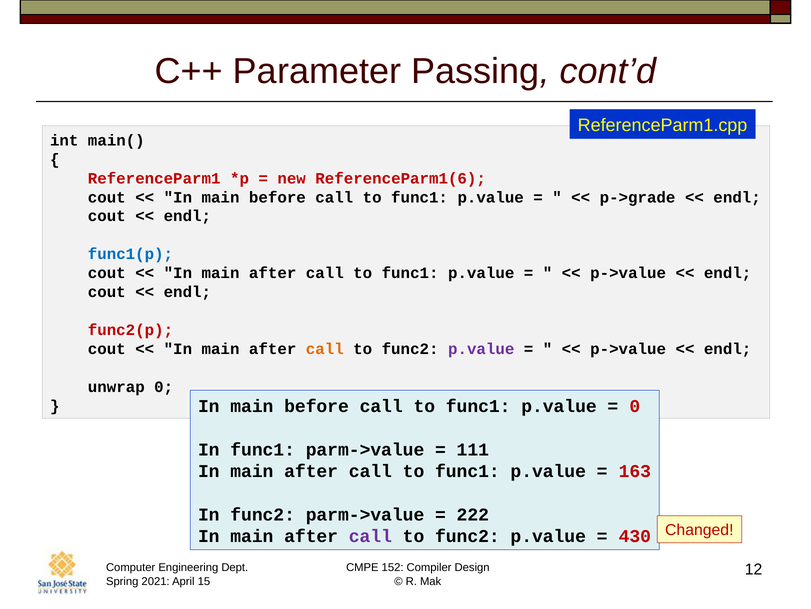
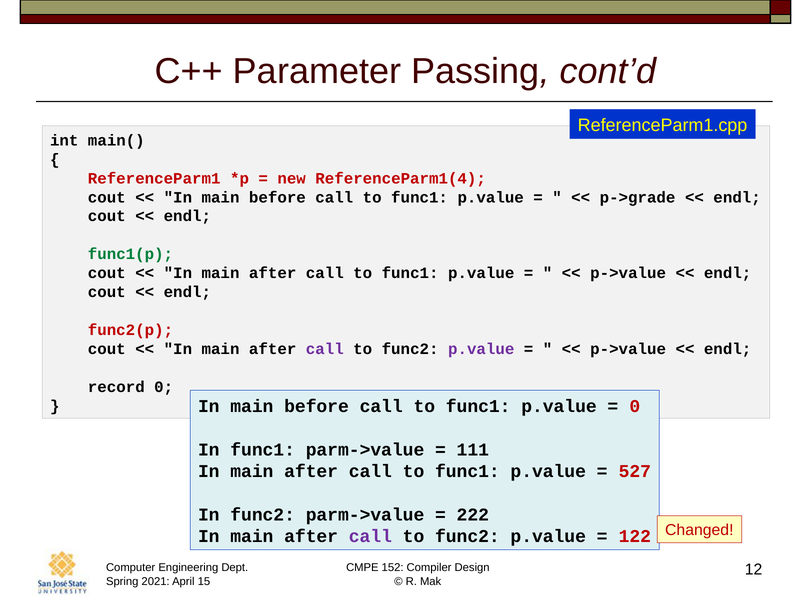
ReferenceParm1(6: ReferenceParm1(6 -> ReferenceParm1(4 (401, 178)
func1(p colour: blue -> green (130, 254)
call colour: orange -> purple (325, 349)
unwrap: unwrap -> record (116, 386)
163: 163 -> 527 (635, 471)
430: 430 -> 122 (635, 536)
